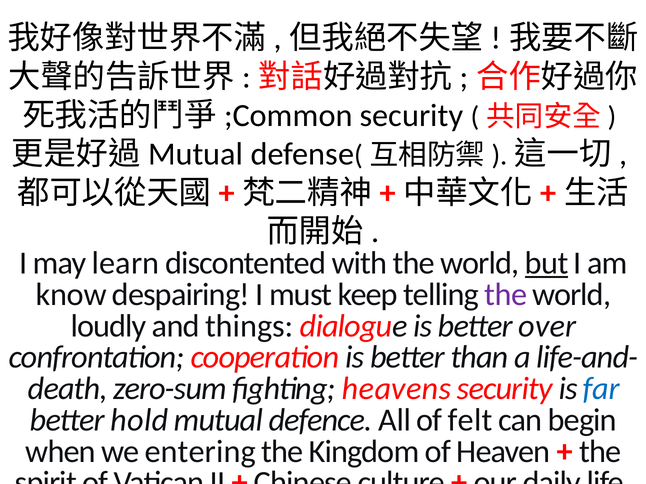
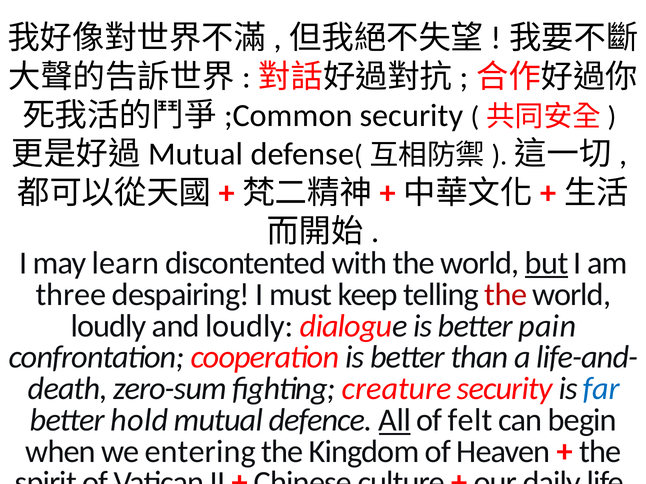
know: know -> three (71, 295)
the colour: purple -> red (506, 295)
and things: things -> loudly (249, 326)
over: over -> pain (547, 326)
heavens: heavens -> creature (397, 389)
All underline: none -> present (395, 420)
